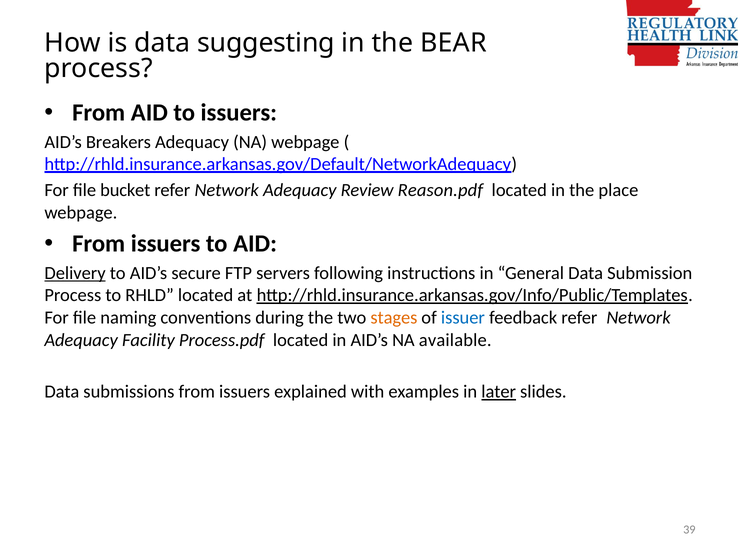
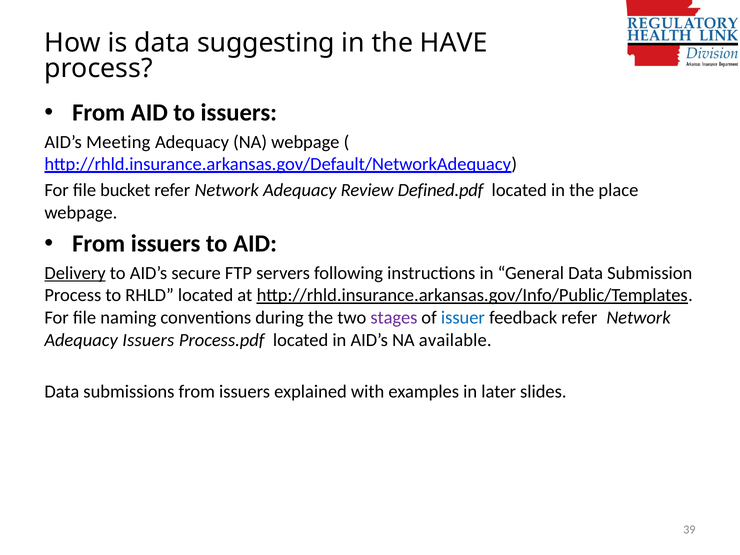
BEAR: BEAR -> HAVE (454, 43)
Breakers: Breakers -> Meeting (118, 142)
Reason.pdf: Reason.pdf -> Defined.pdf (441, 190)
stages colour: orange -> purple (394, 318)
Adequacy Facility: Facility -> Issuers (148, 340)
later underline: present -> none (499, 392)
